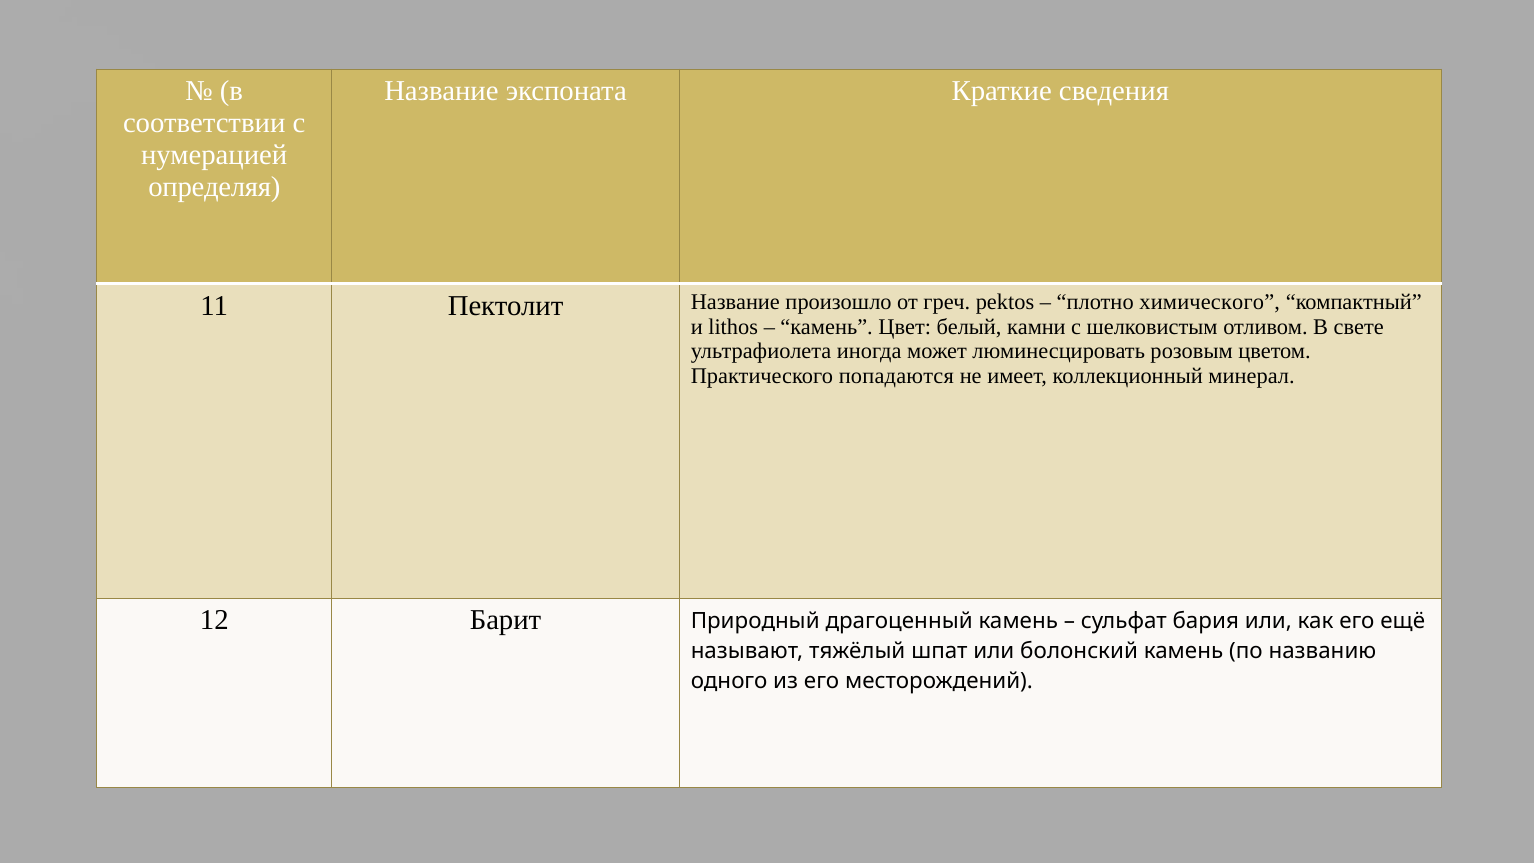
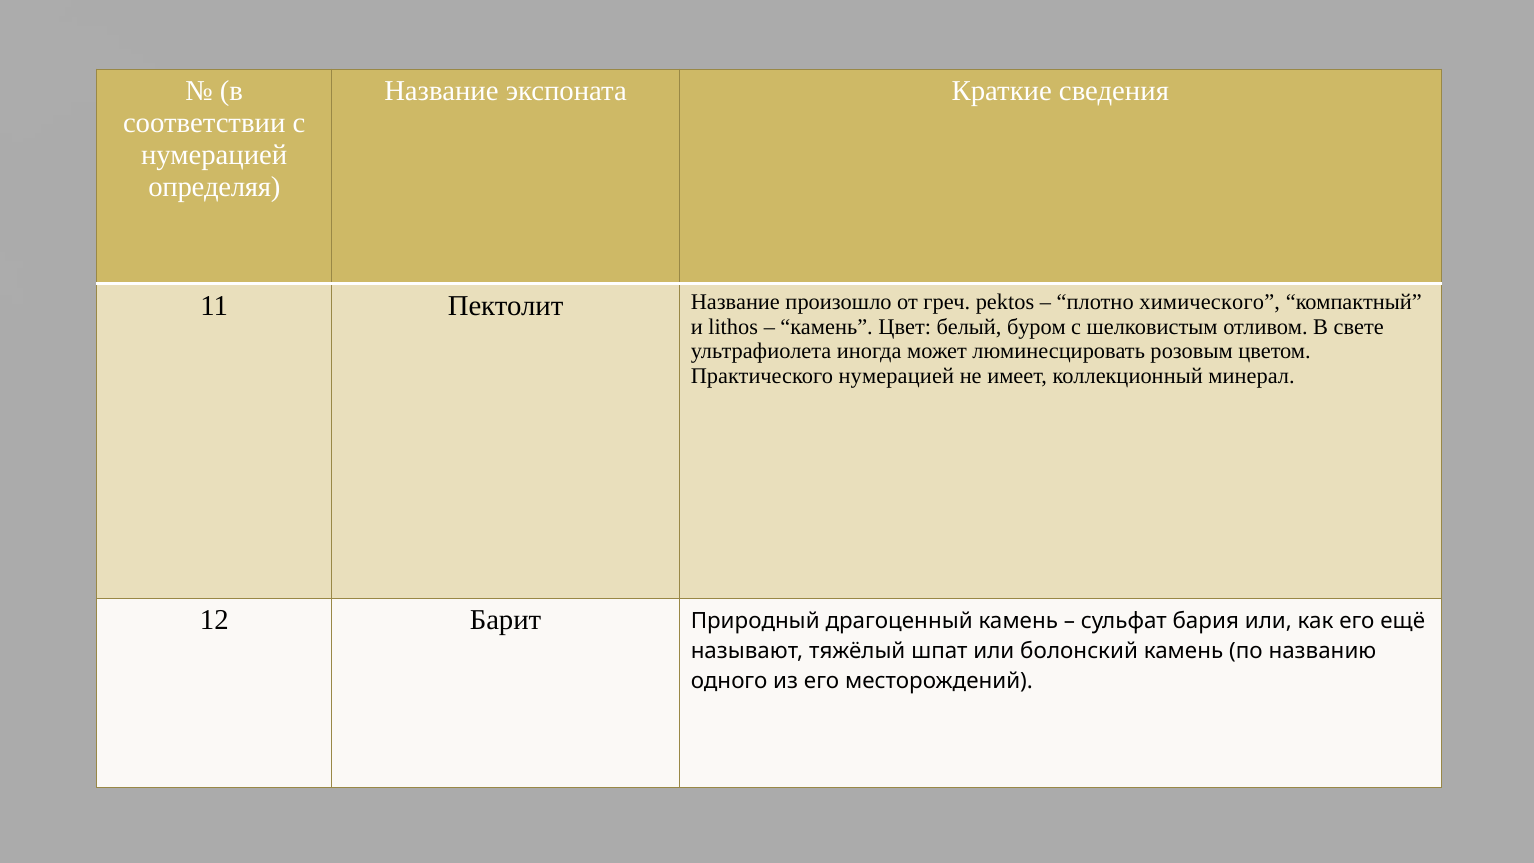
камни: камни -> буром (1036, 327)
Практического попадаются: попадаются -> нумерацией (896, 376)
